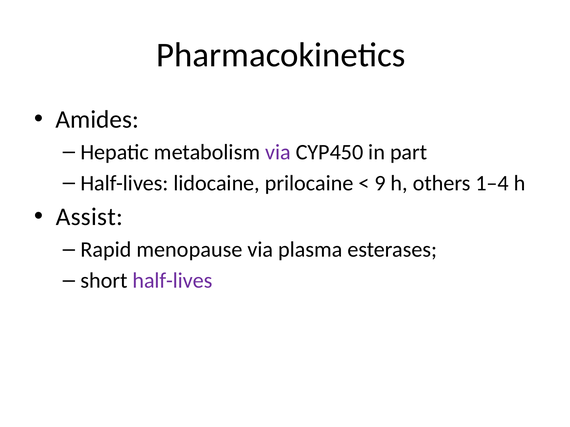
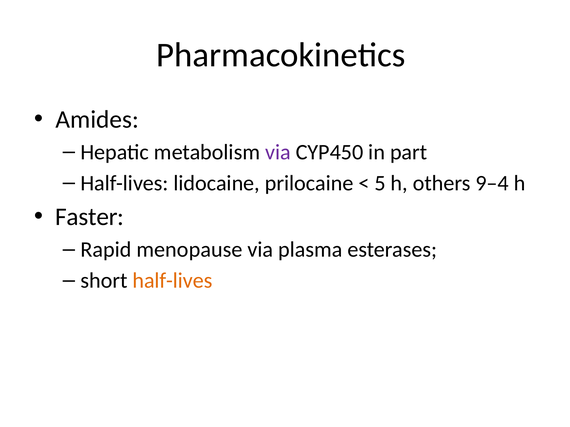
9: 9 -> 5 (380, 183)
1–4: 1–4 -> 9–4 (492, 183)
Assist: Assist -> Faster (90, 217)
half-lives colour: purple -> orange (172, 281)
